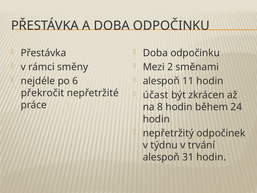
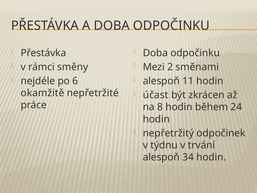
překročit: překročit -> okamžitě (42, 93)
31: 31 -> 34 (188, 157)
